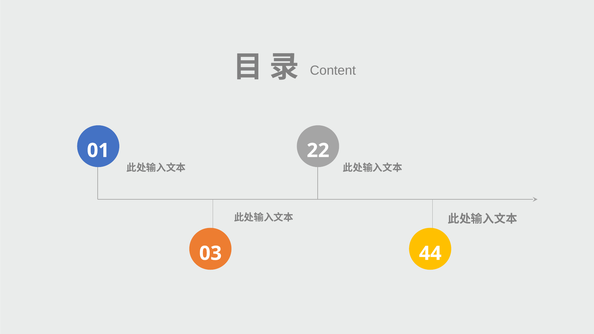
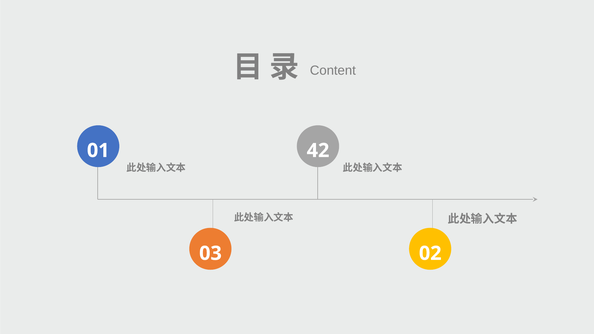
22: 22 -> 42 (318, 151)
44: 44 -> 02 (430, 253)
